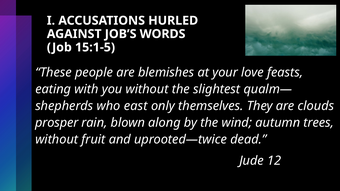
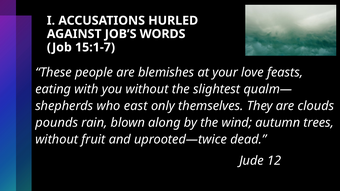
15:1-5: 15:1-5 -> 15:1-7 (95, 47)
prosper: prosper -> pounds (57, 123)
